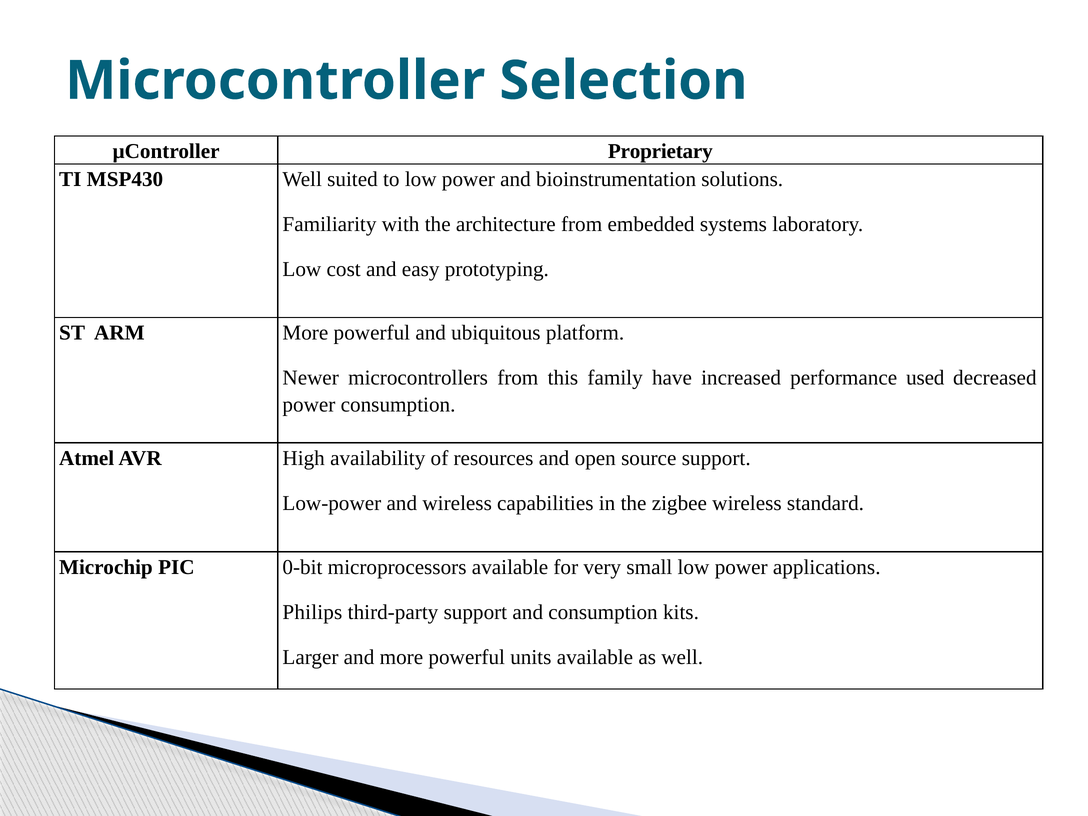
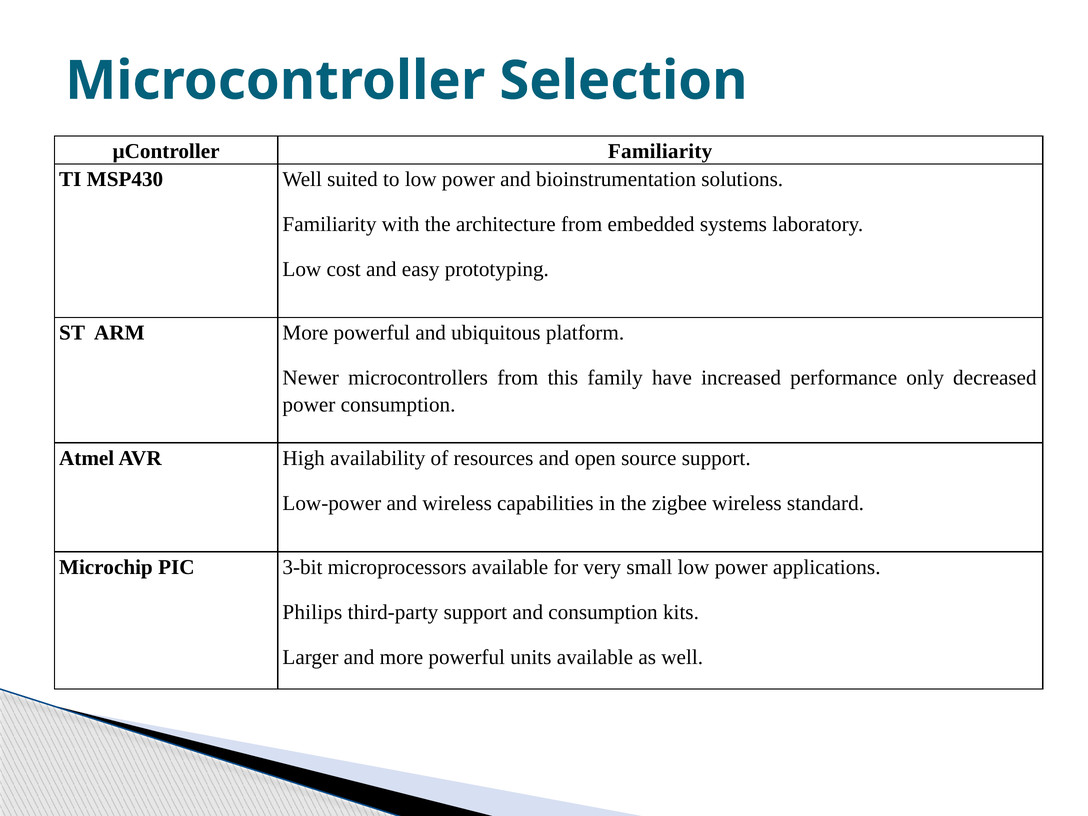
µController Proprietary: Proprietary -> Familiarity (660, 151)
used: used -> only (925, 378)
0-bit: 0-bit -> 3-bit (302, 567)
